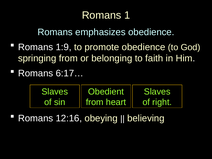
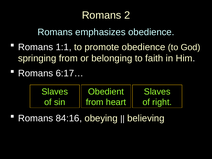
1: 1 -> 2 (127, 15)
1:9: 1:9 -> 1:1 (64, 47)
12:16: 12:16 -> 84:16 (69, 118)
